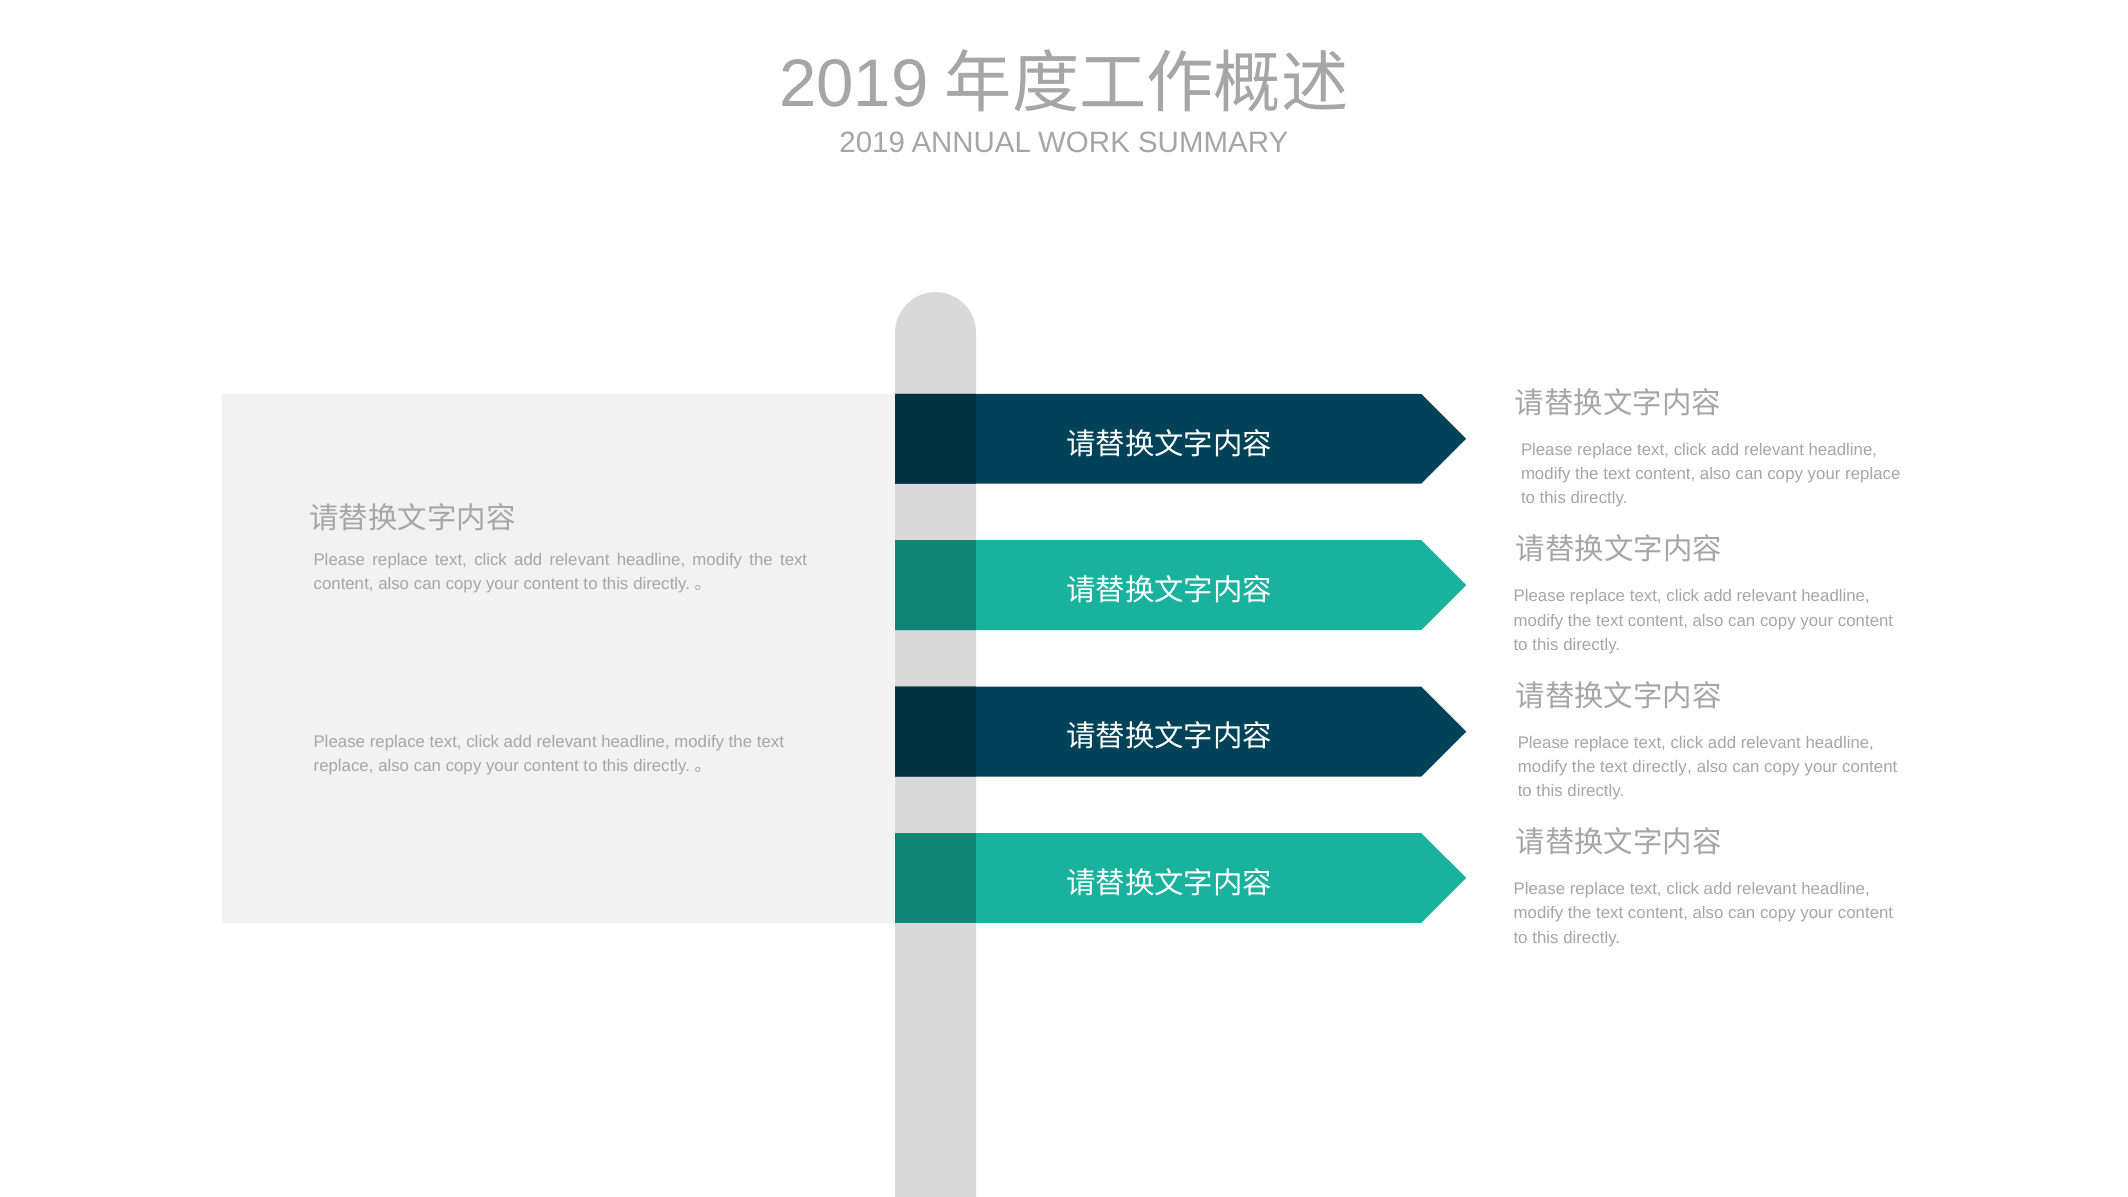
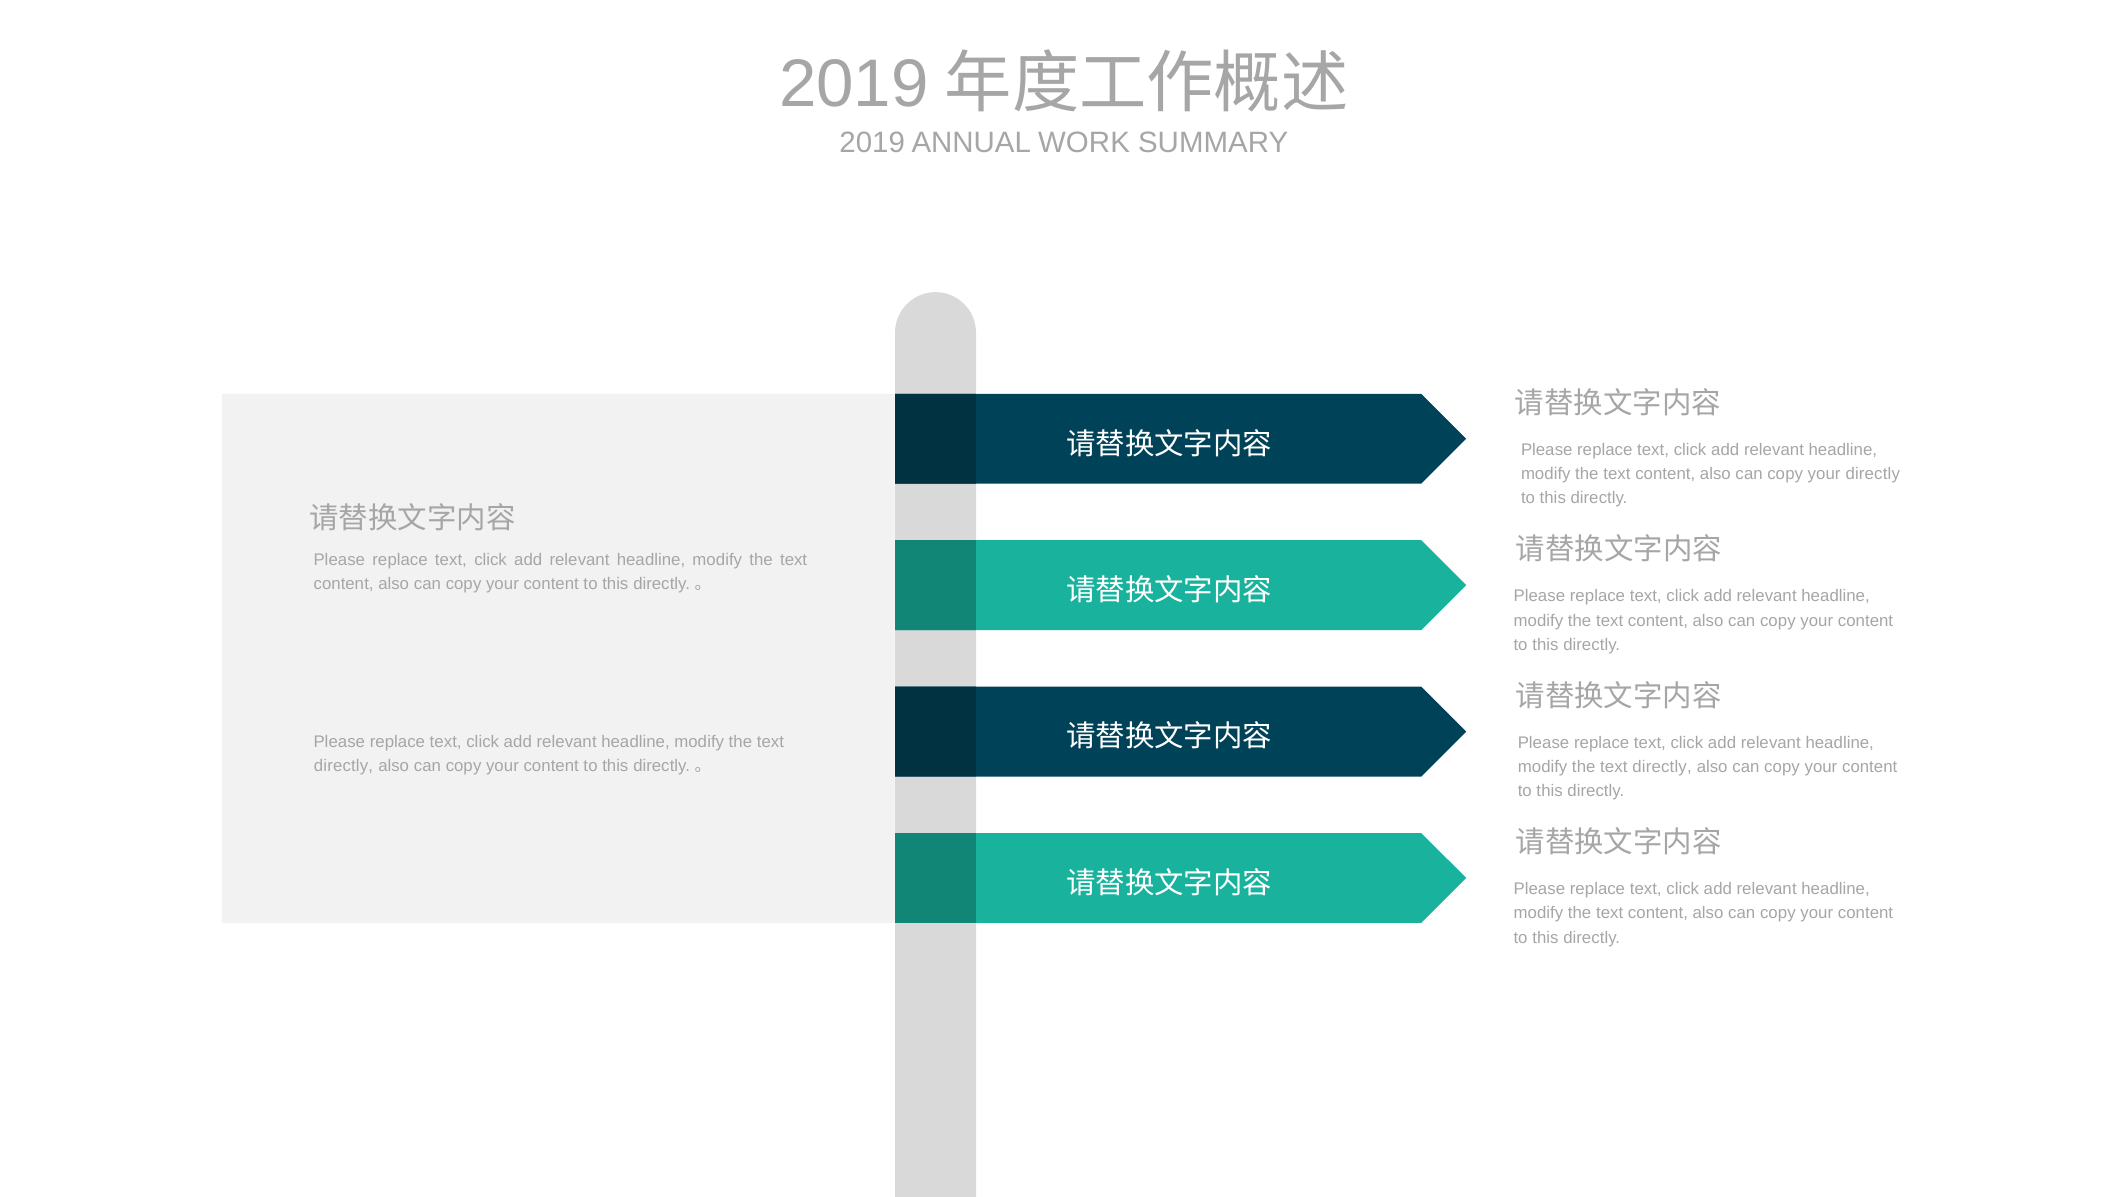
your replace: replace -> directly (1873, 474)
replace: replace -> directly (343, 766)
